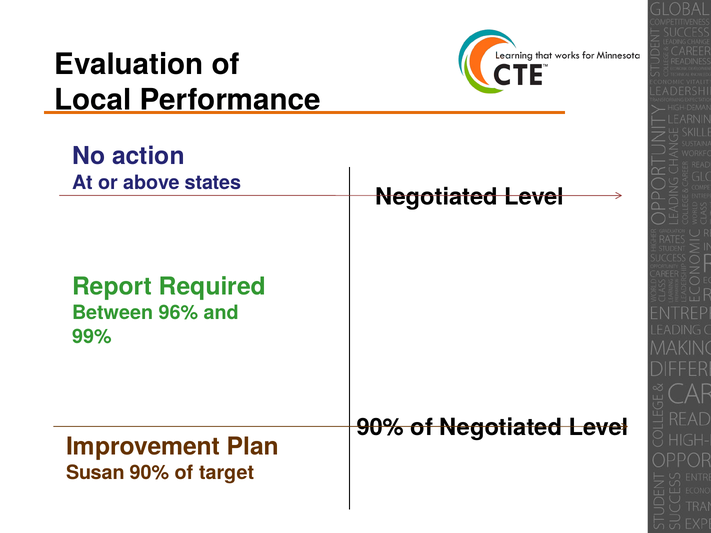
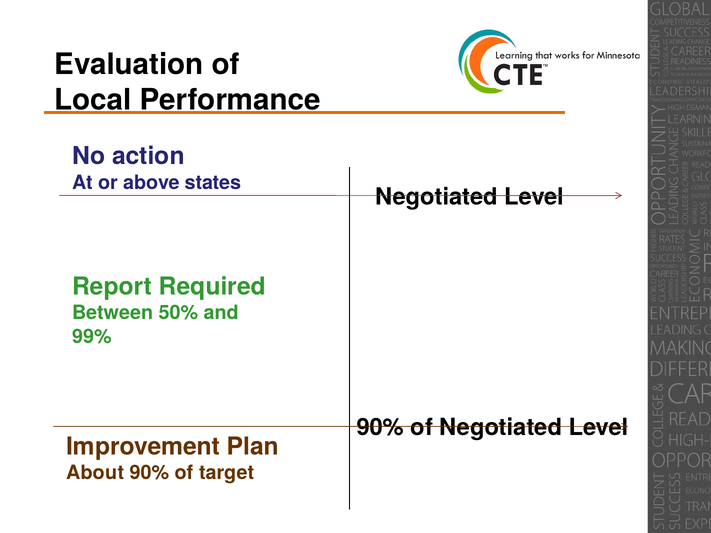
96%: 96% -> 50% (179, 313)
Susan: Susan -> About (95, 473)
